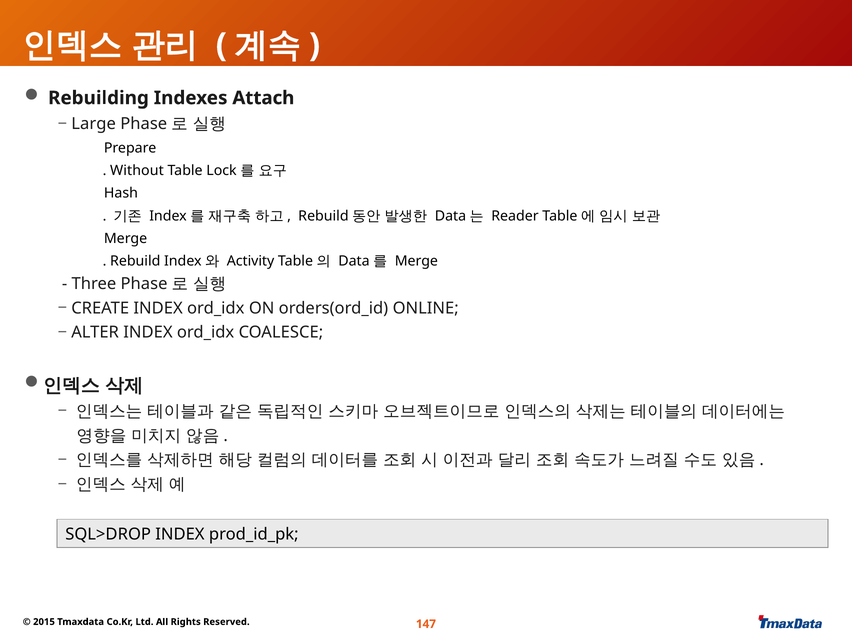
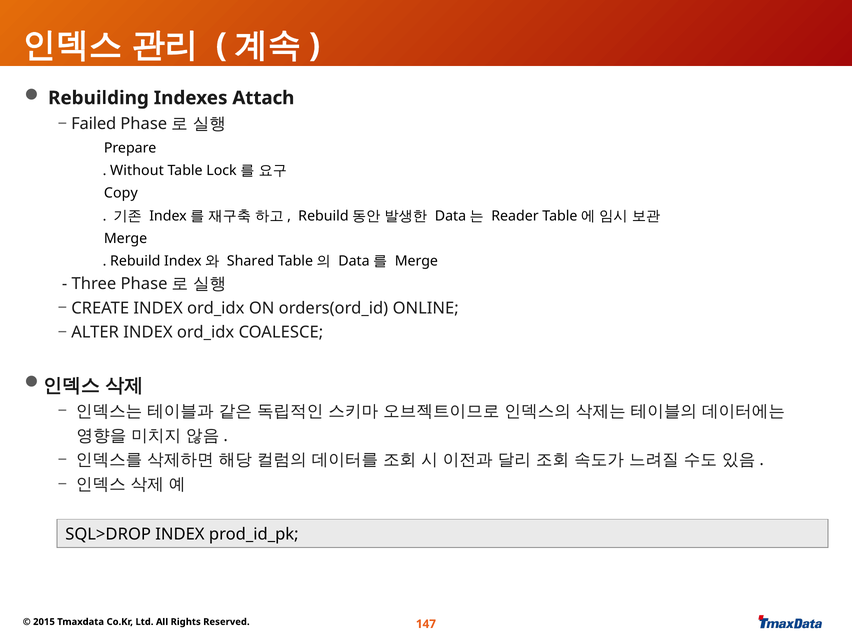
Large: Large -> Failed (94, 124)
Hash: Hash -> Copy (121, 193)
Activity: Activity -> Shared (251, 261)
